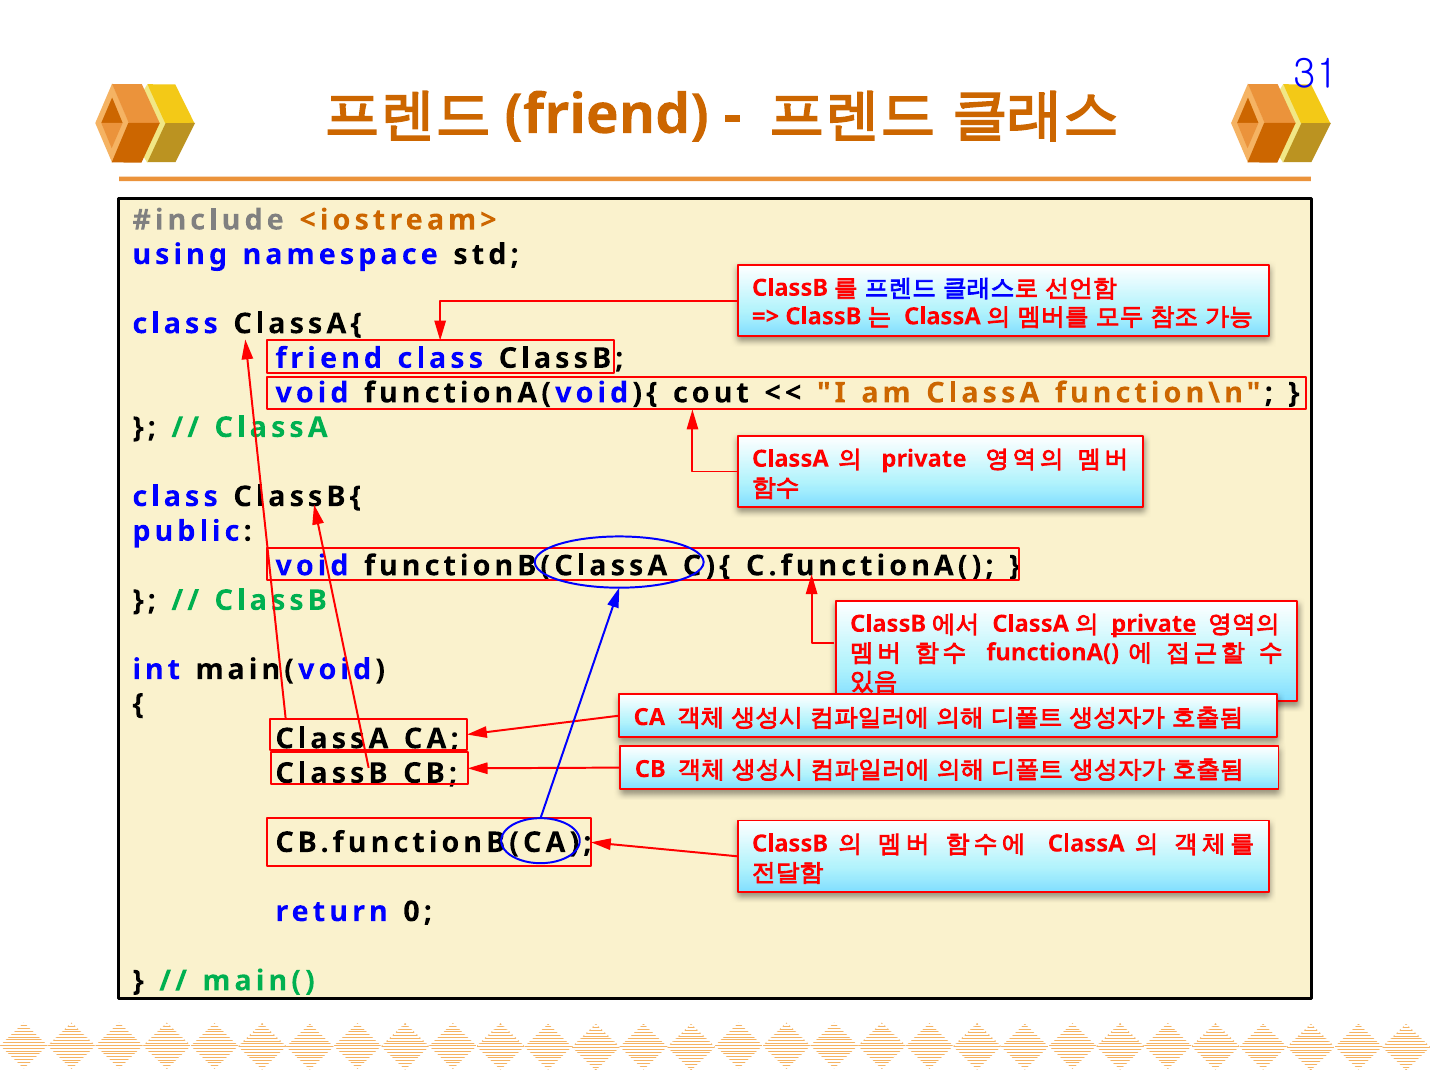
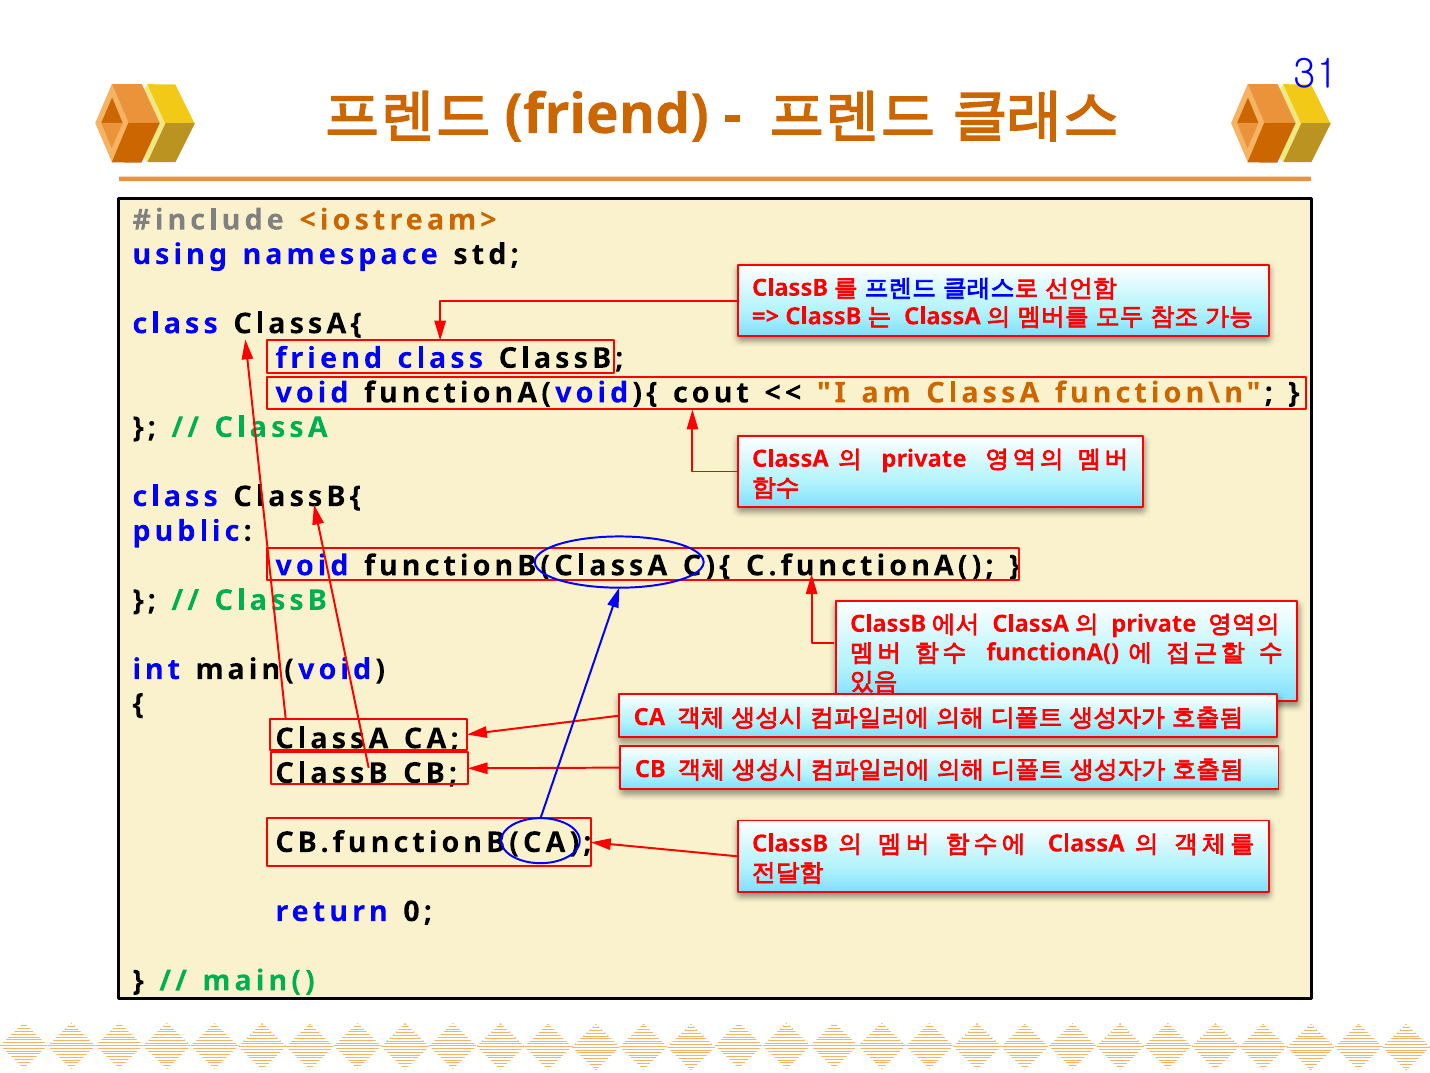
private underline: present -> none (1154, 624)
